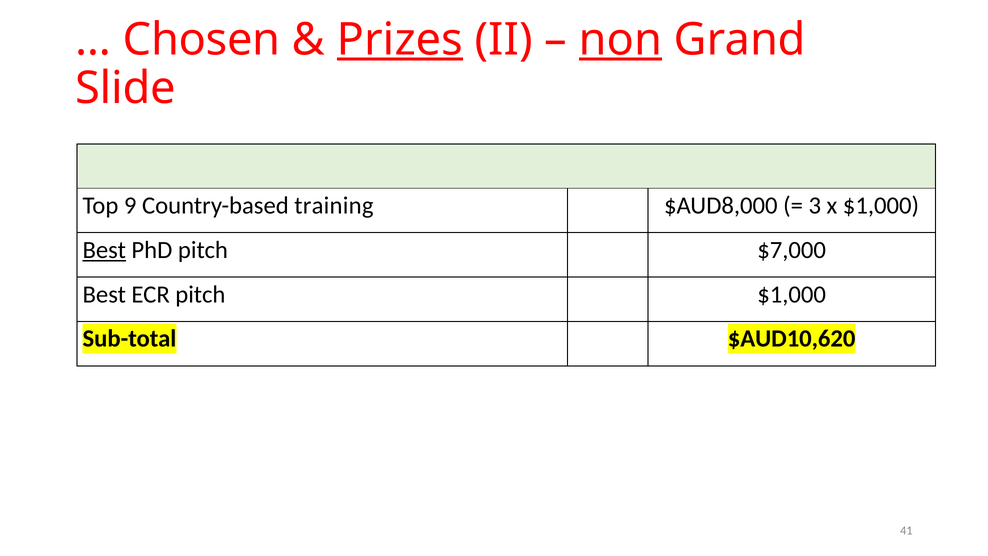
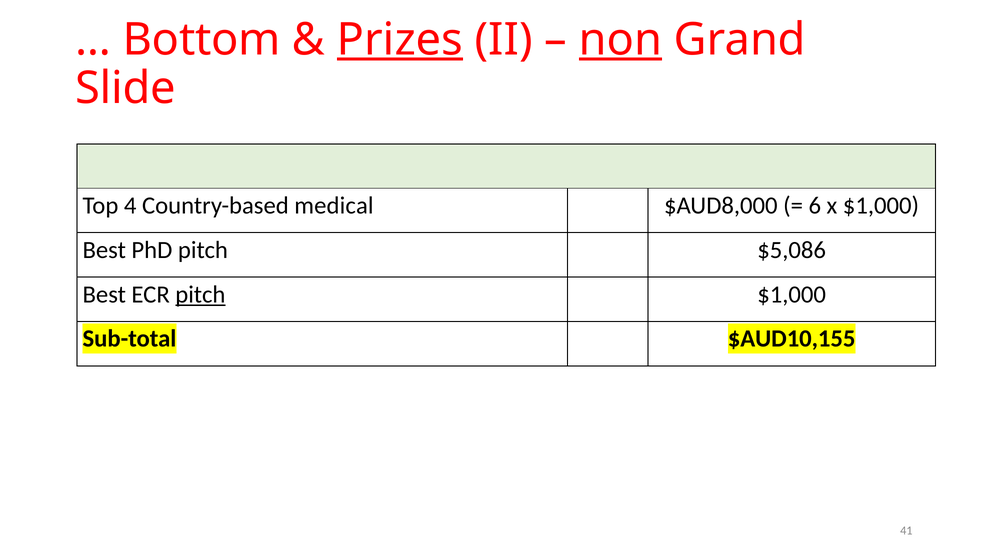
Chosen: Chosen -> Bottom (202, 40)
9: 9 -> 4 (130, 206)
training: training -> medical (334, 206)
3: 3 -> 6 (815, 206)
Best underline: present -> none (104, 250)
$7,000: $7,000 -> $5,086 (792, 250)
pitch underline: none -> present (200, 294)
$AUD10,620: $AUD10,620 -> $AUD10,155 (792, 339)
